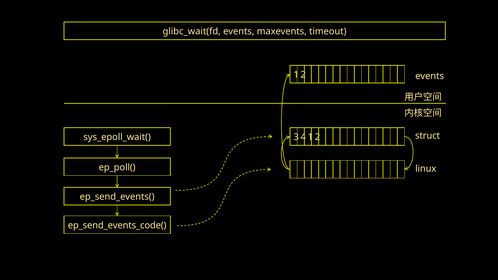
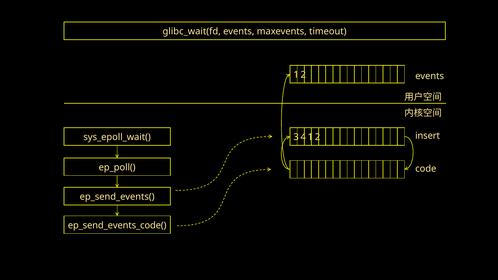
struct: struct -> insert (428, 136)
linux: linux -> code (426, 169)
